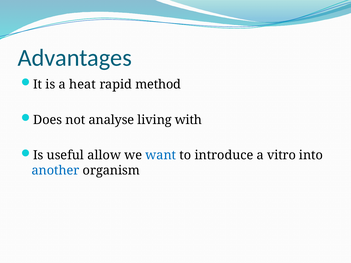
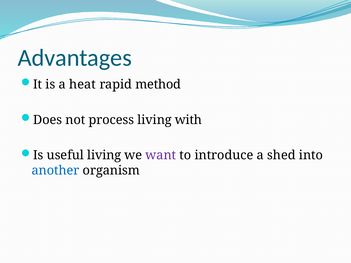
analyse: analyse -> process (111, 120)
useful allow: allow -> living (104, 155)
want colour: blue -> purple (161, 155)
vitro: vitro -> shed (281, 155)
